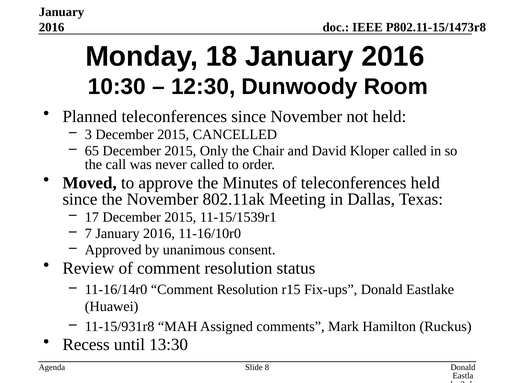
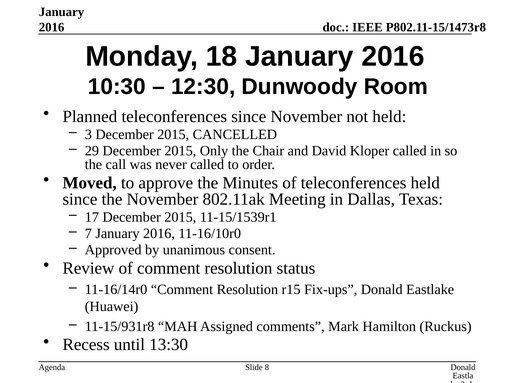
65: 65 -> 29 (92, 151)
